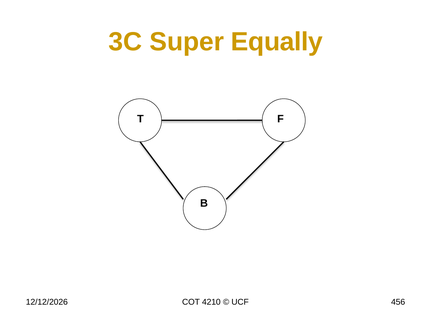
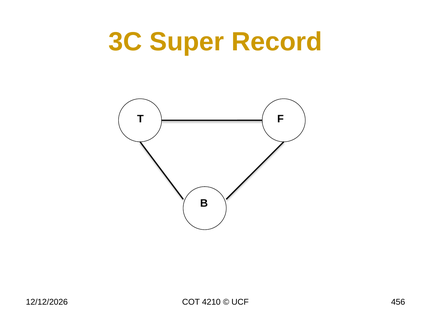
Equally: Equally -> Record (277, 42)
